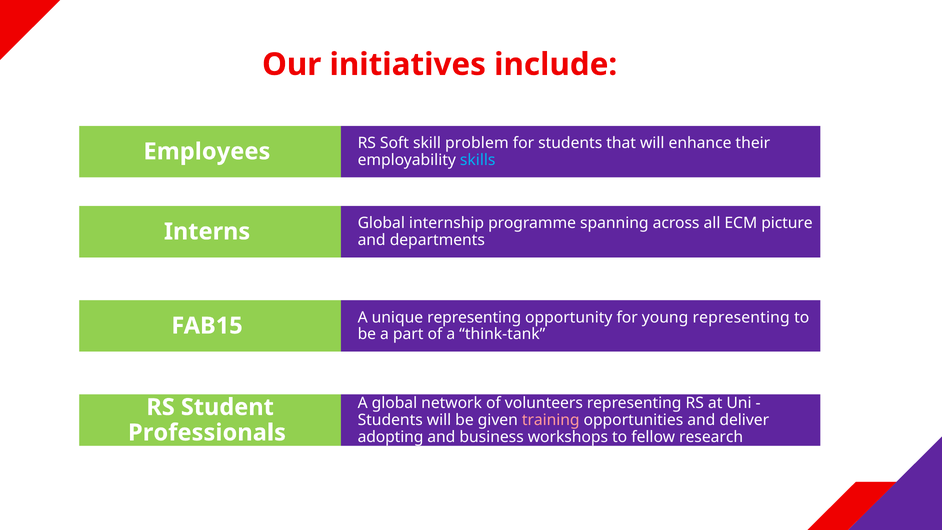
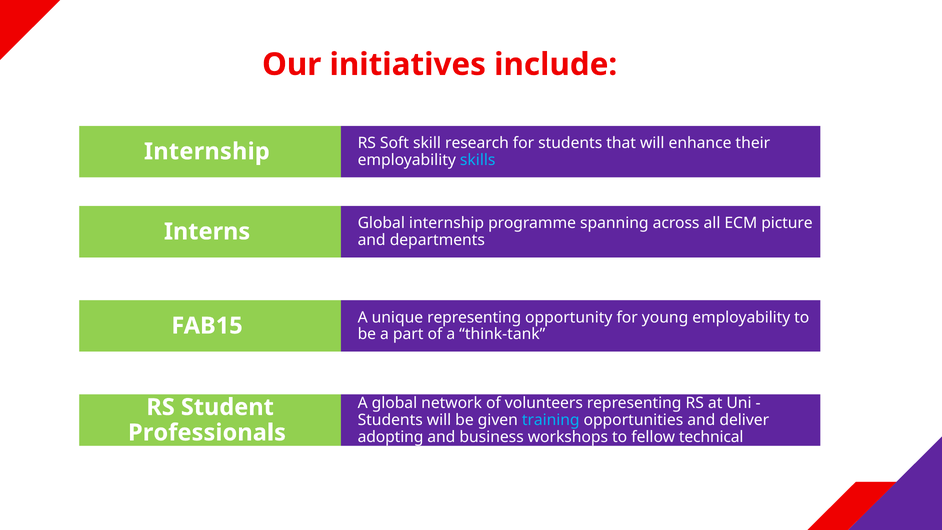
problem: problem -> research (477, 143)
Employees: Employees -> Internship (207, 151)
young representing: representing -> employability (741, 317)
training colour: pink -> light blue (551, 420)
research: research -> technical (711, 437)
